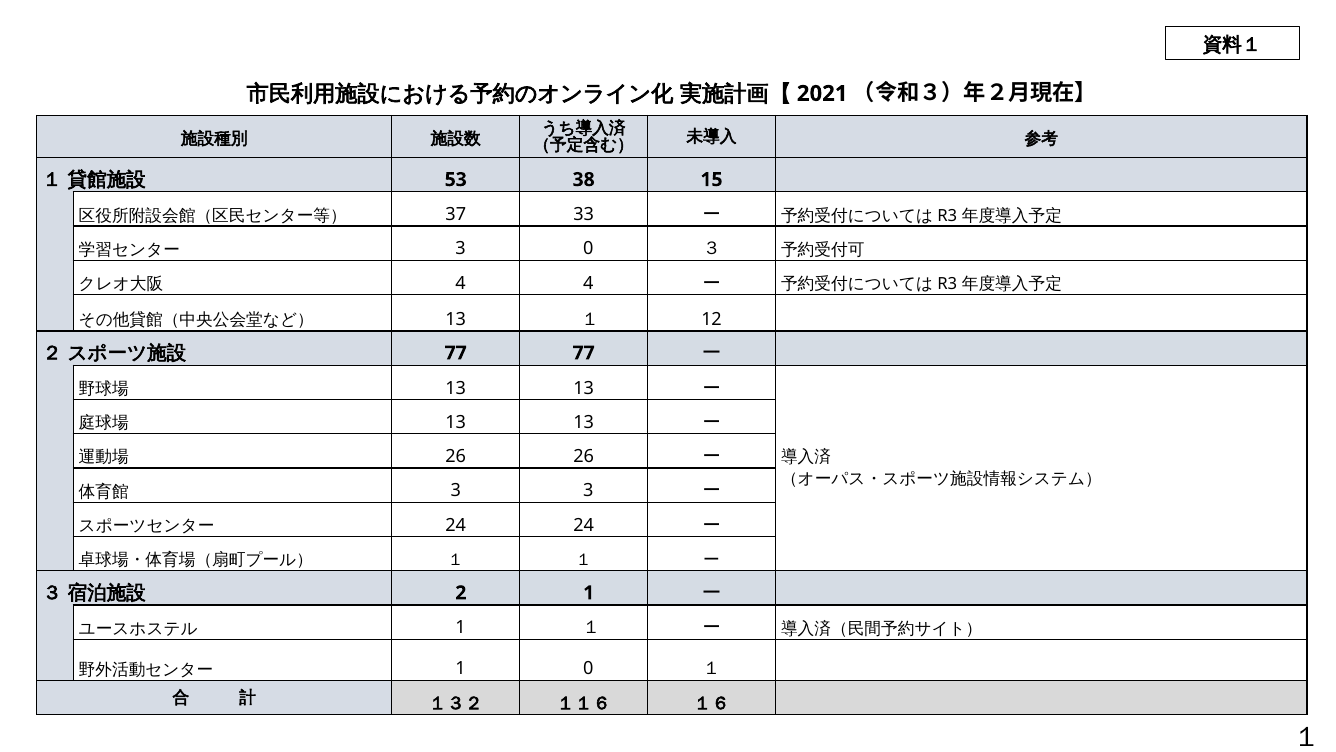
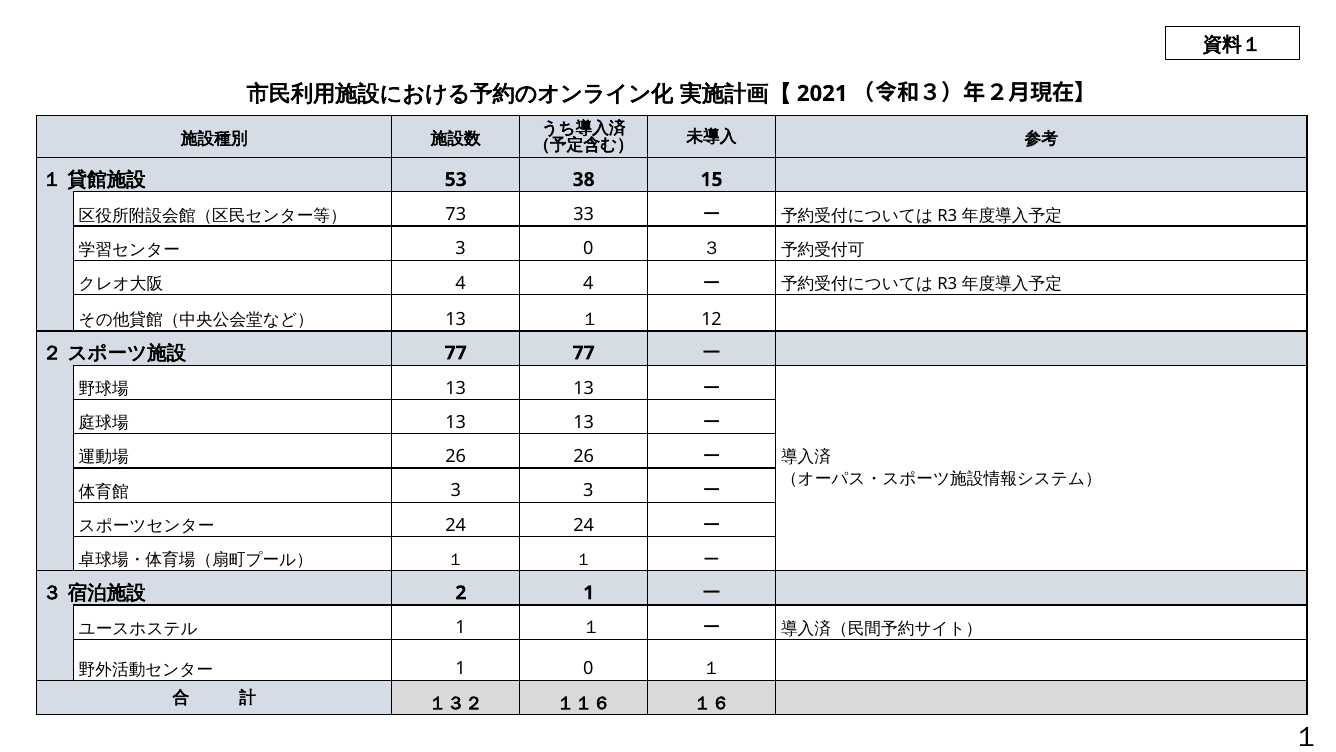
37: 37 -> 73 (456, 215)
